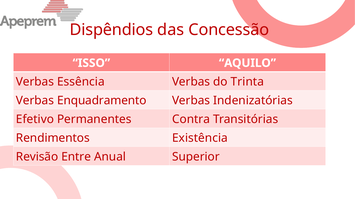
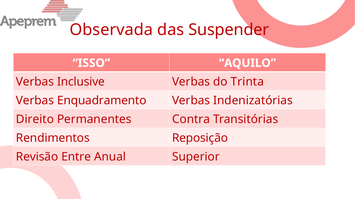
Dispêndios: Dispêndios -> Observada (111, 30)
Concessão: Concessão -> Suspender (229, 30)
Essência: Essência -> Inclusive (81, 82)
Efetivo: Efetivo -> Direito (35, 120)
Existência: Existência -> Reposição (200, 138)
